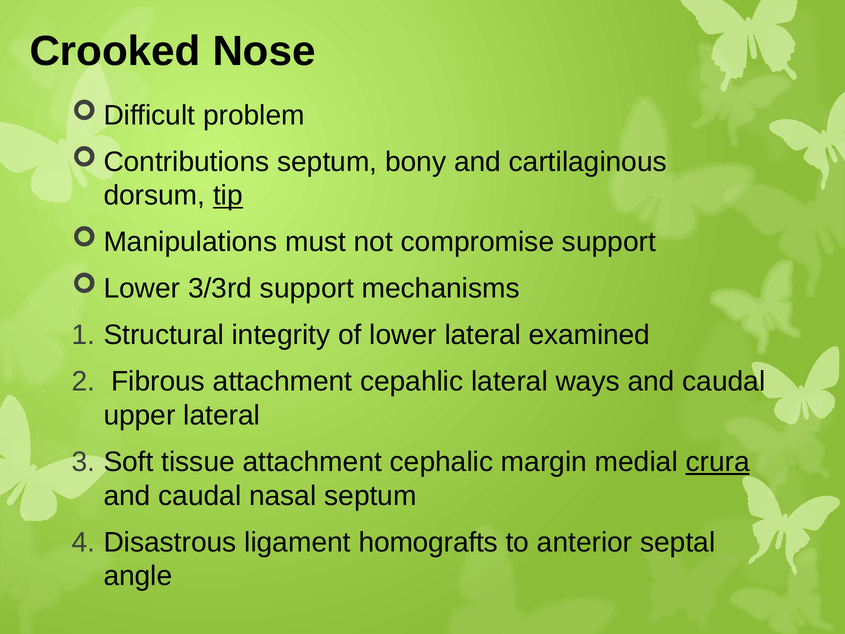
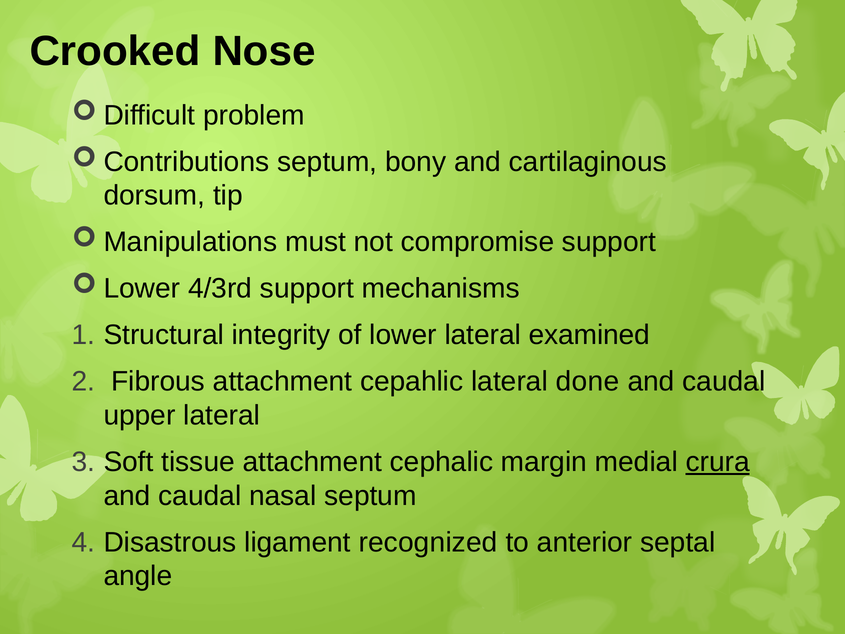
tip underline: present -> none (228, 196)
3/3rd: 3/3rd -> 4/3rd (220, 289)
ways: ways -> done (588, 381)
homografts: homografts -> recognized (428, 542)
